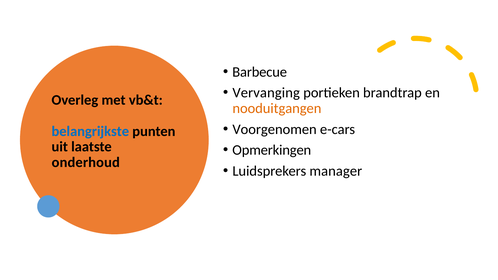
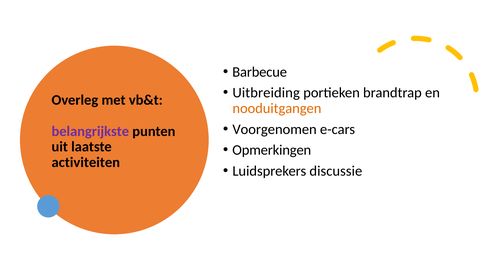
Vervanging: Vervanging -> Uitbreiding (266, 93)
belangrijkste colour: blue -> purple (90, 131)
onderhoud: onderhoud -> activiteiten (86, 163)
manager: manager -> discussie (336, 171)
